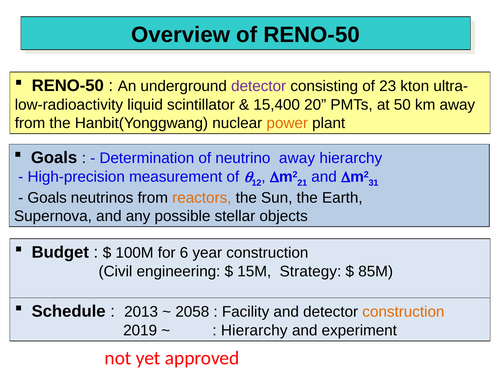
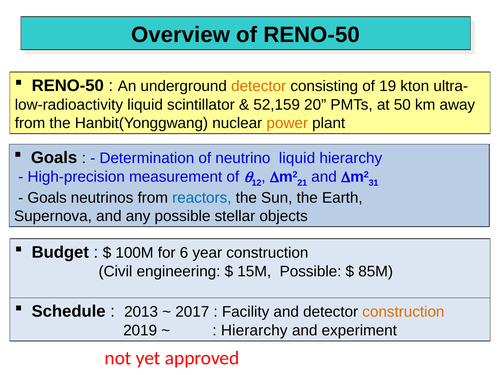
detector colour: purple -> orange (259, 86)
23: 23 -> 19 (388, 86)
15,400: 15,400 -> 52,159 (277, 105)
neutrino away: away -> liquid (297, 158)
reactors colour: orange -> blue (202, 198)
15M Strategy: Strategy -> Possible (311, 271)
2058: 2058 -> 2017 (192, 312)
